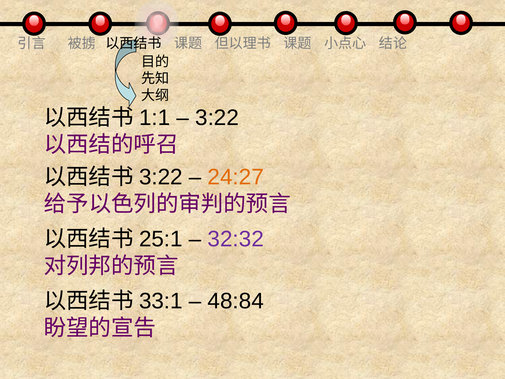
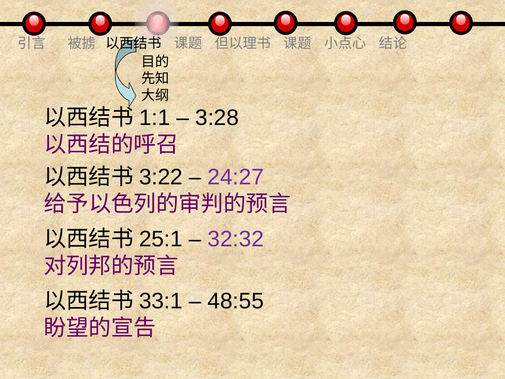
3:22: 3:22 -> 3:28 (217, 118)
24:27 colour: orange -> purple (236, 177)
48:84: 48:84 -> 48:55 (236, 301)
